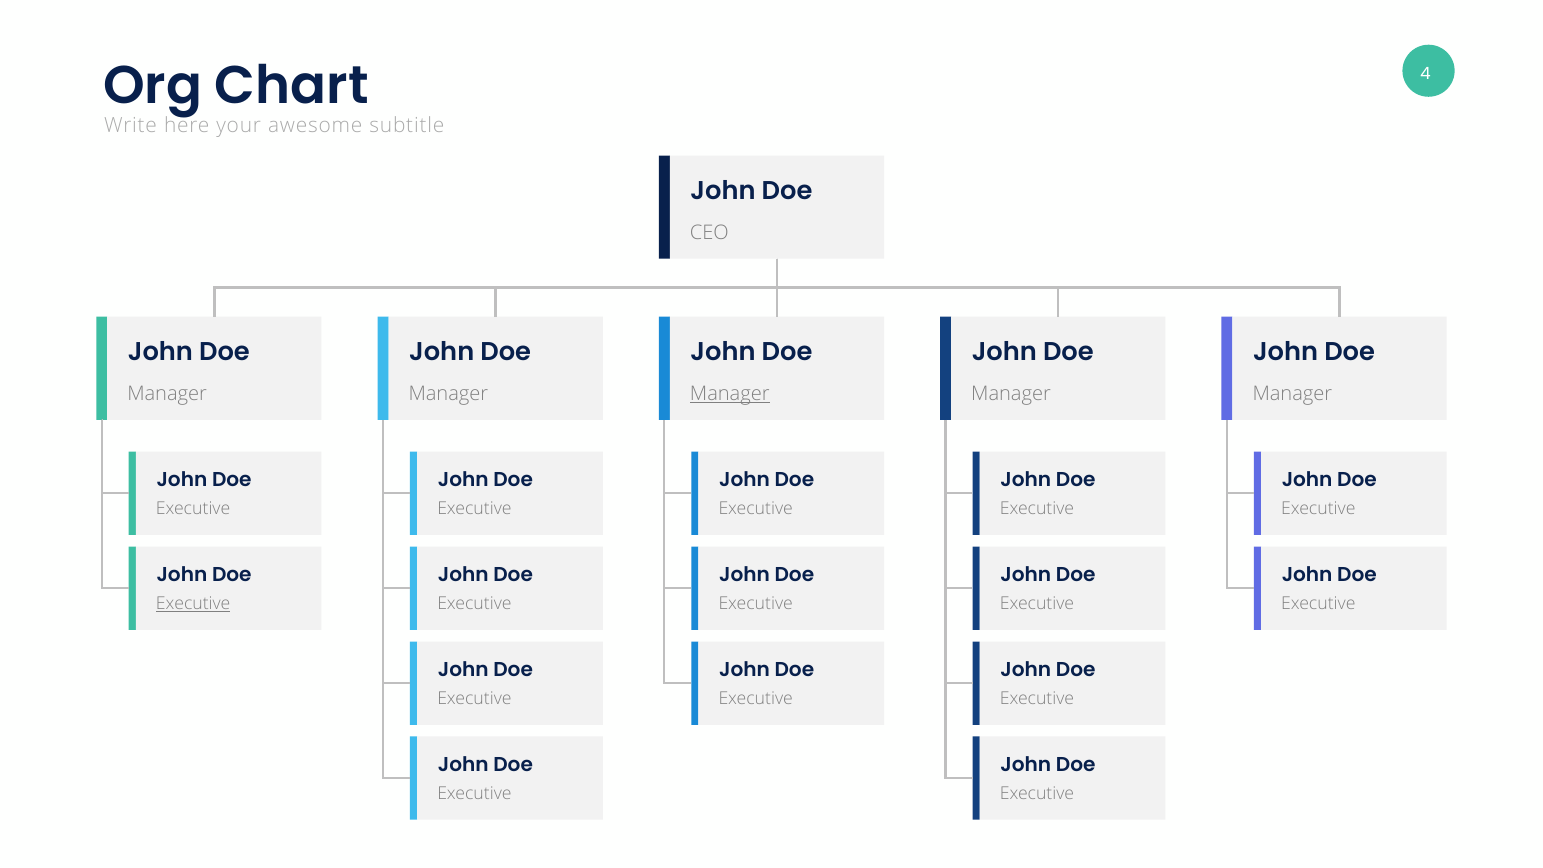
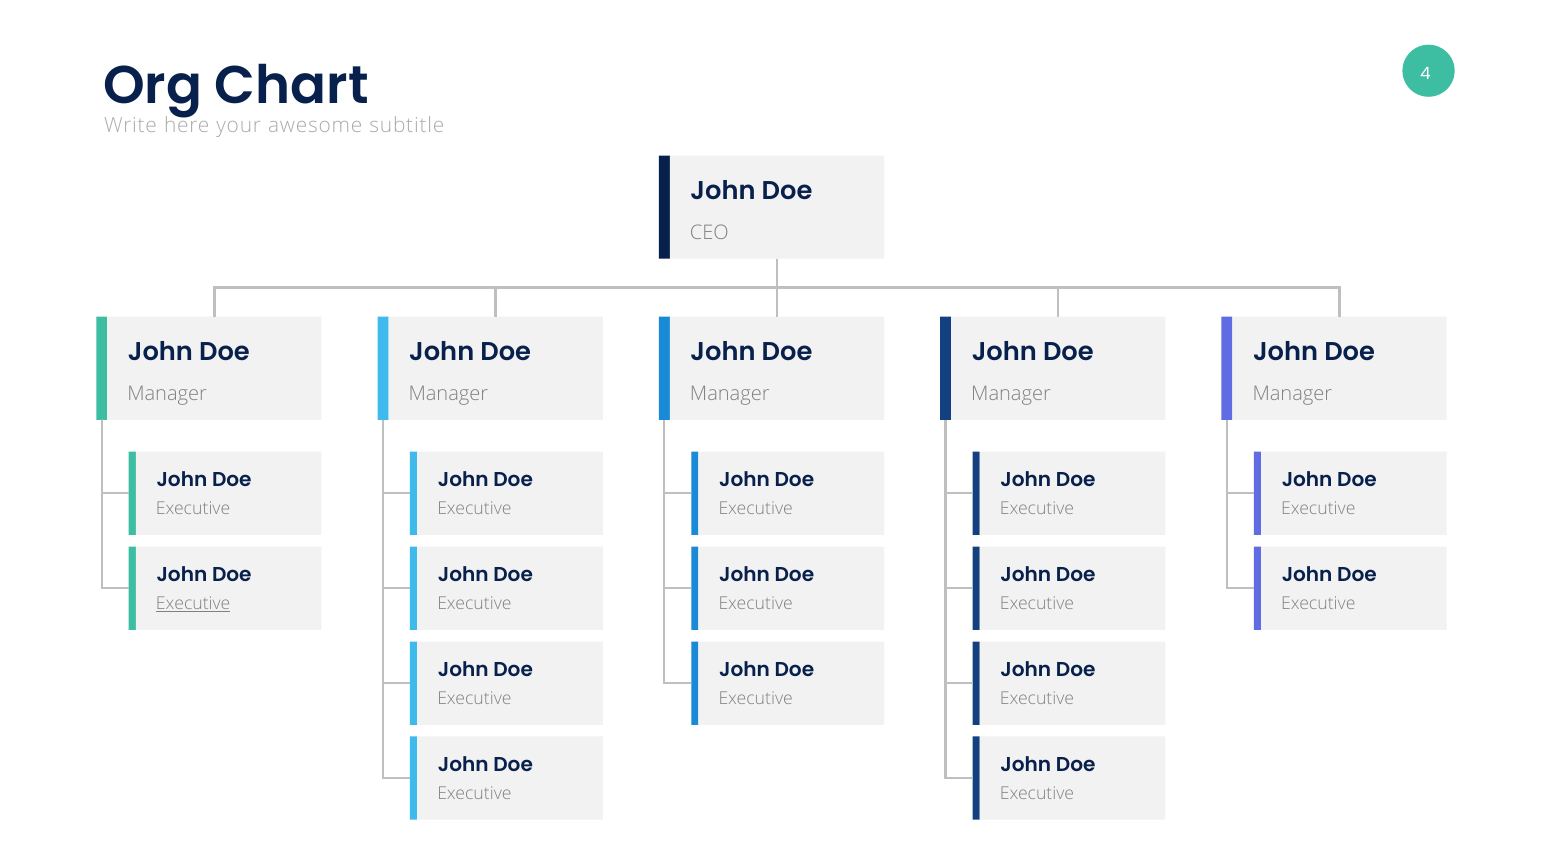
Manager underline: present -> none (730, 394)
